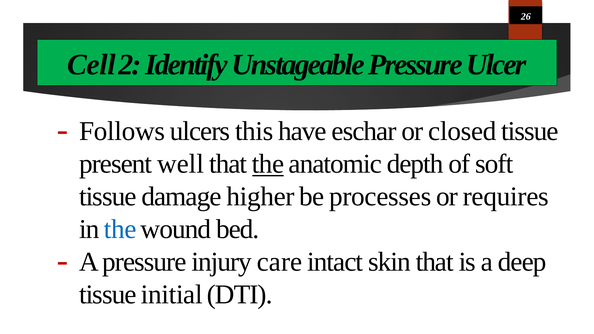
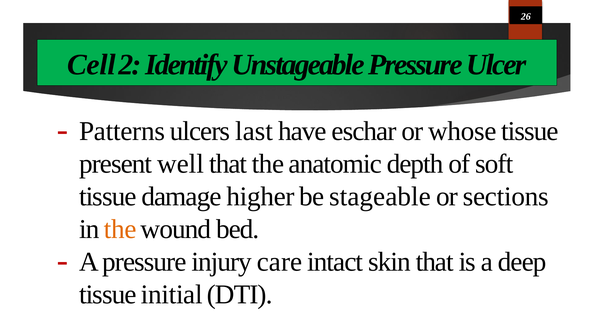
Follows: Follows -> Patterns (122, 131)
this: this -> last (254, 131)
closed: closed -> whose (462, 131)
the underline: present -> none (268, 164)
processes: processes -> stageable (380, 197)
requires: requires -> sections (506, 197)
the colour: blue -> orange (120, 229)
